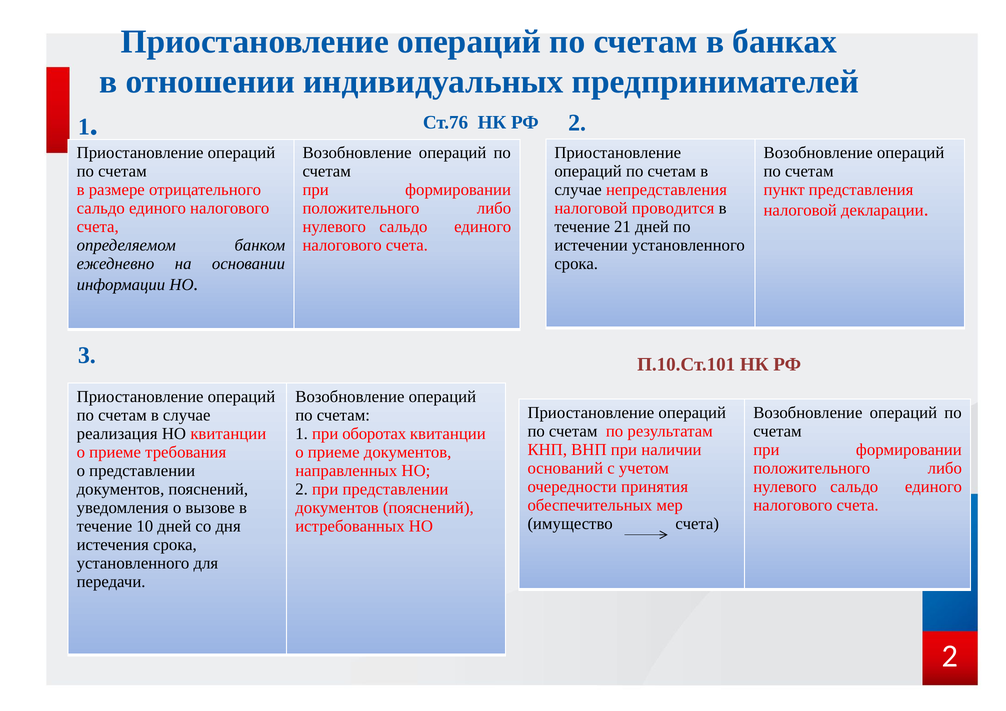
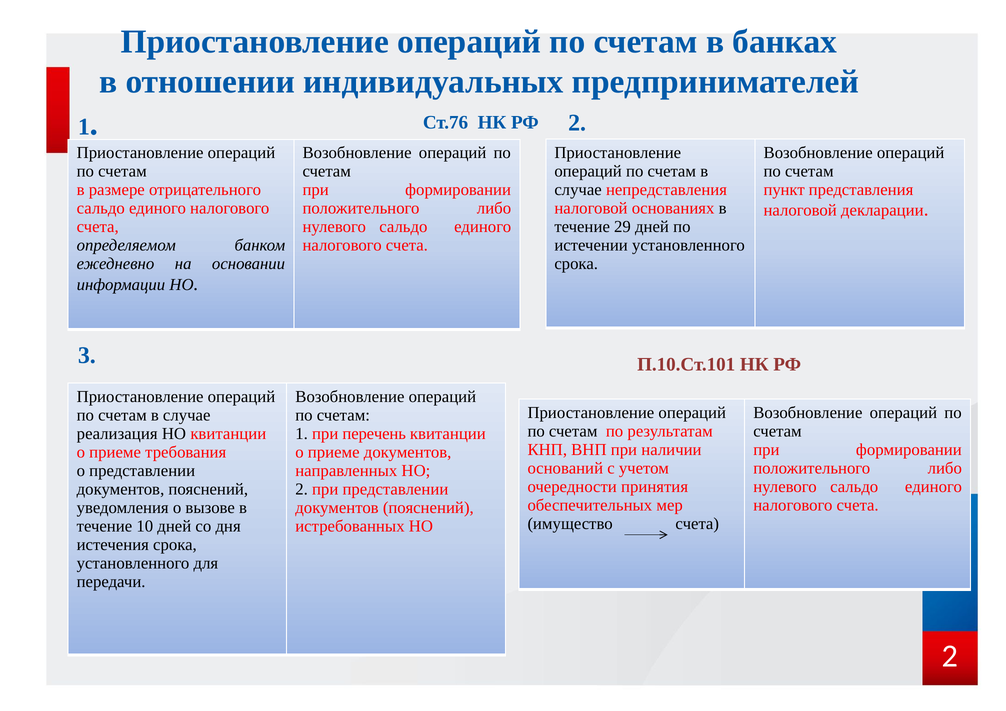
проводится: проводится -> основаниях (673, 208)
21: 21 -> 29 (622, 227)
оборотах: оборотах -> перечень (374, 434)
